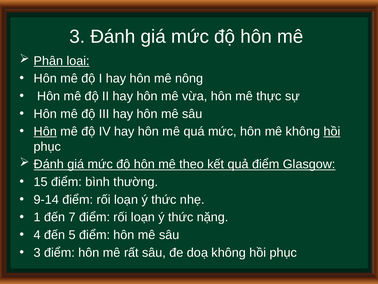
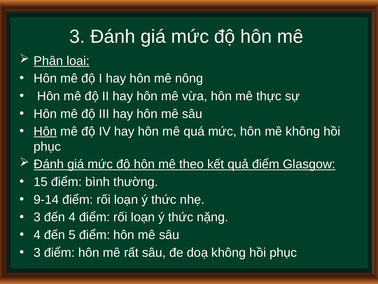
hồi underline: present -> none (332, 131)
1: 1 -> 3 (37, 217)
đến 7: 7 -> 4 (72, 217)
